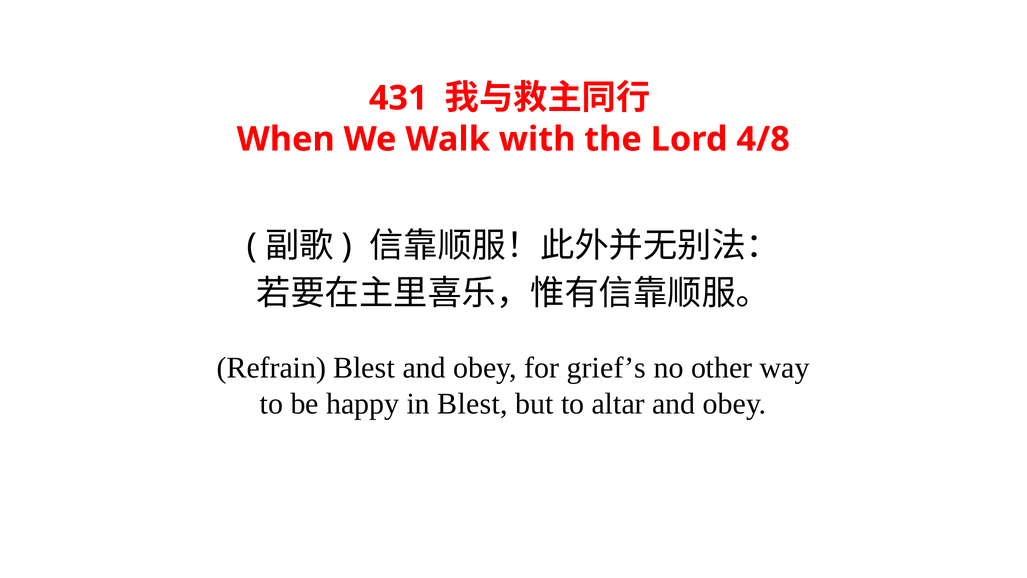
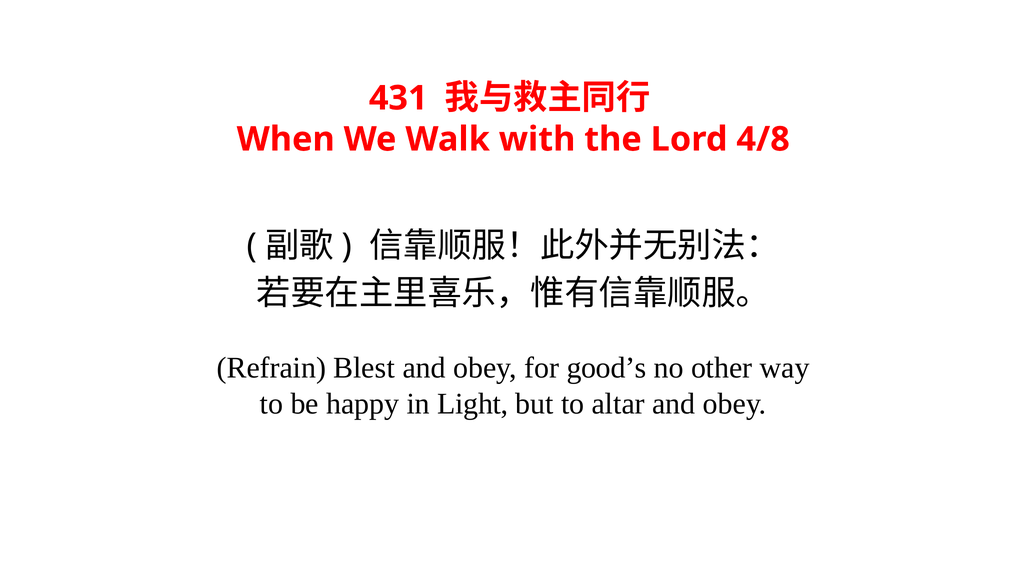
grief’s: grief’s -> good’s (607, 368)
in Blest: Blest -> Light (473, 404)
